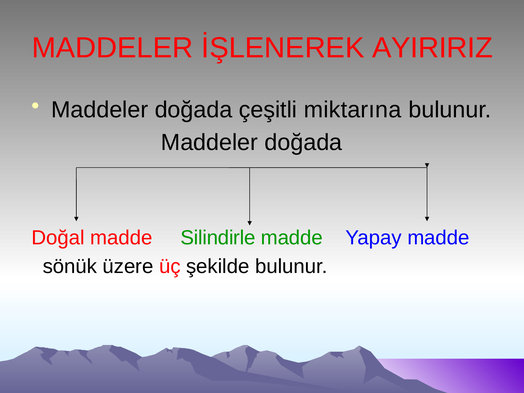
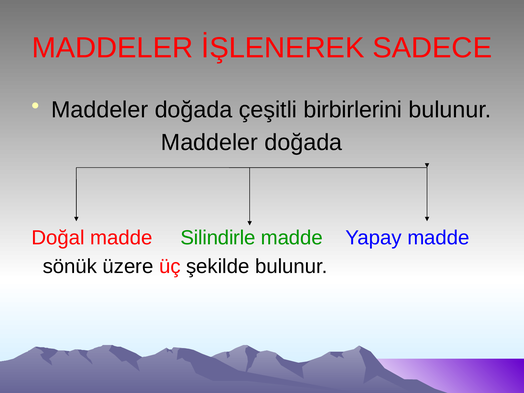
AYIRIRIZ: AYIRIRIZ -> SADECE (432, 48)
miktarına: miktarına -> birbirlerini (353, 110)
